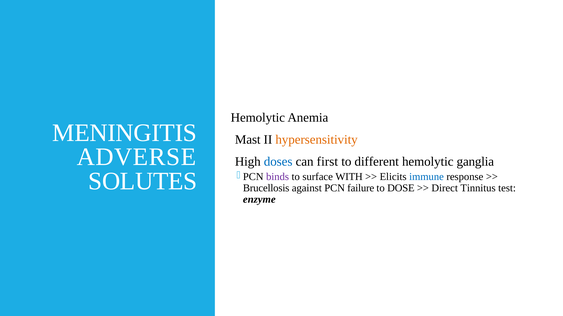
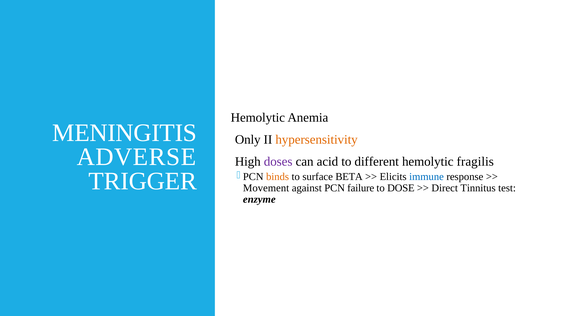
Mast: Mast -> Only (248, 140)
doses colour: blue -> purple (278, 162)
first: first -> acid (327, 162)
ganglia: ganglia -> fragilis (475, 162)
SOLUTES: SOLUTES -> TRIGGER (143, 181)
binds colour: purple -> orange (278, 177)
WITH: WITH -> BETA (349, 177)
Brucellosis: Brucellosis -> Movement (266, 189)
